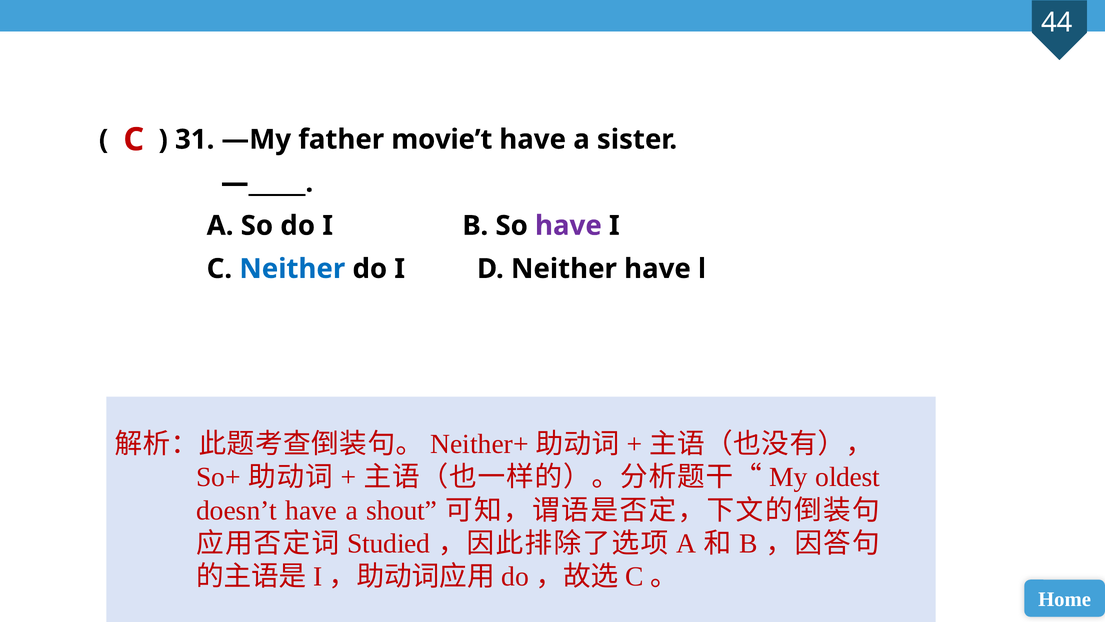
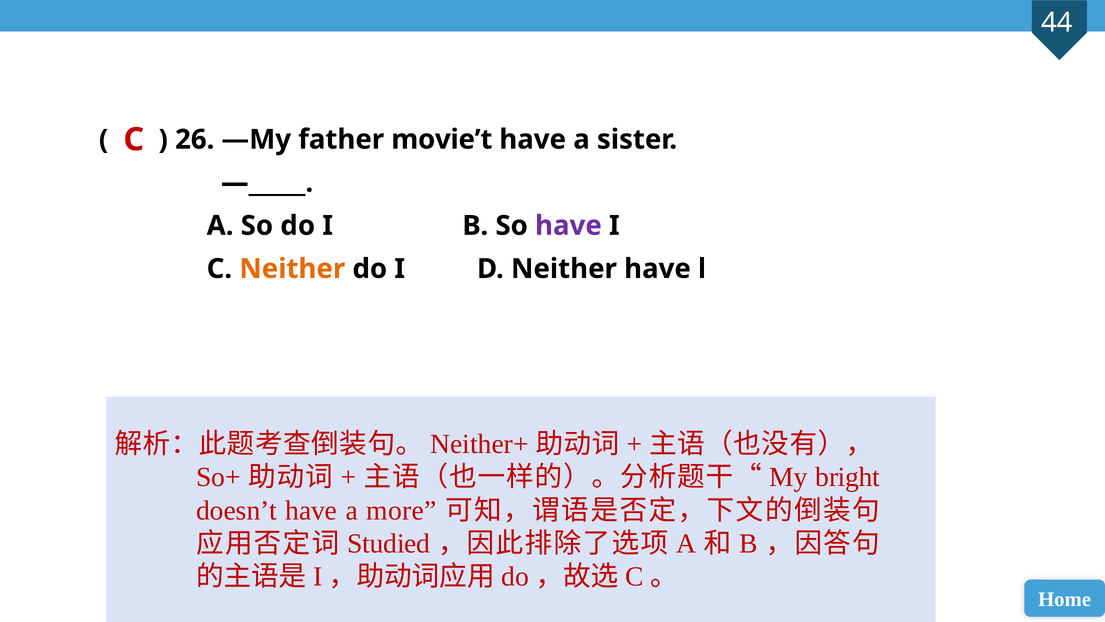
31: 31 -> 26 (195, 139)
Neither colour: blue -> orange (292, 269)
oldest: oldest -> bright (848, 477)
shout: shout -> more (401, 510)
